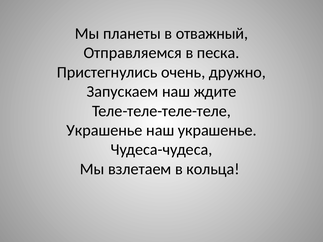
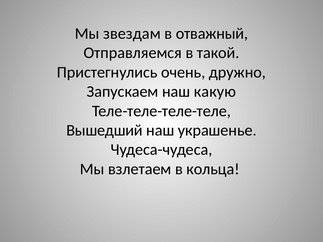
планеты: планеты -> звездам (132, 34)
песка: песка -> такой (218, 53)
ждите: ждите -> какую (215, 92)
Украшенье: Украшенье -> Вышедший (105, 130)
